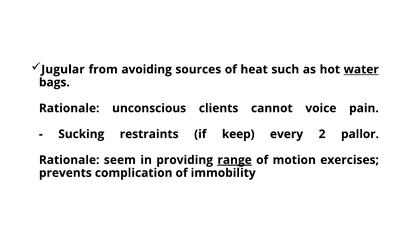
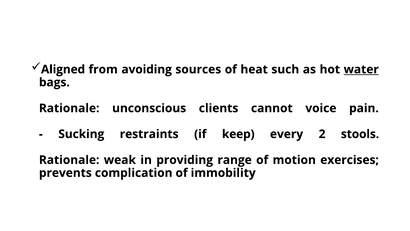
Jugular: Jugular -> Aligned (63, 69)
pallor: pallor -> stools (360, 134)
seem: seem -> weak (120, 160)
range underline: present -> none (235, 160)
